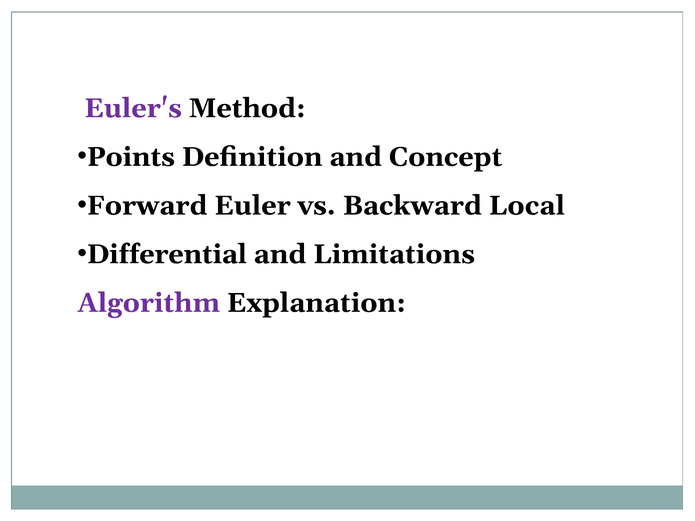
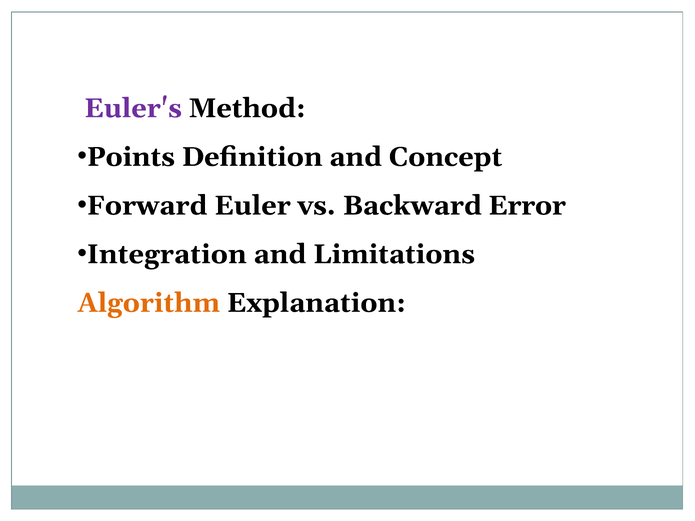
Local: Local -> Error (527, 206)
Differential: Differential -> Integration (167, 254)
Algorithm colour: purple -> orange (149, 303)
